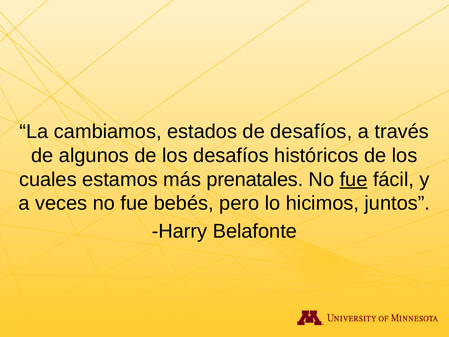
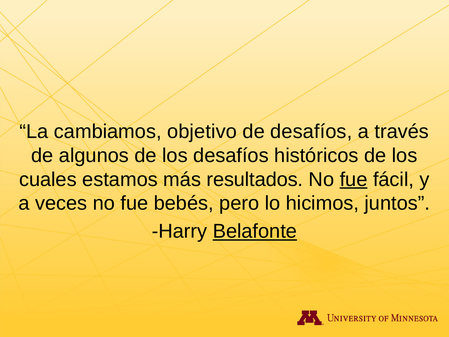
estados: estados -> objetivo (202, 131)
prenatales: prenatales -> resultados (255, 179)
Belafonte underline: none -> present (255, 231)
